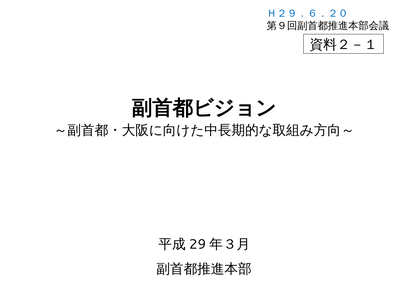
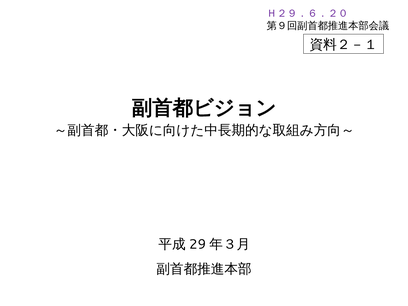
Ｈ２９．６．２０ colour: blue -> purple (307, 14)
